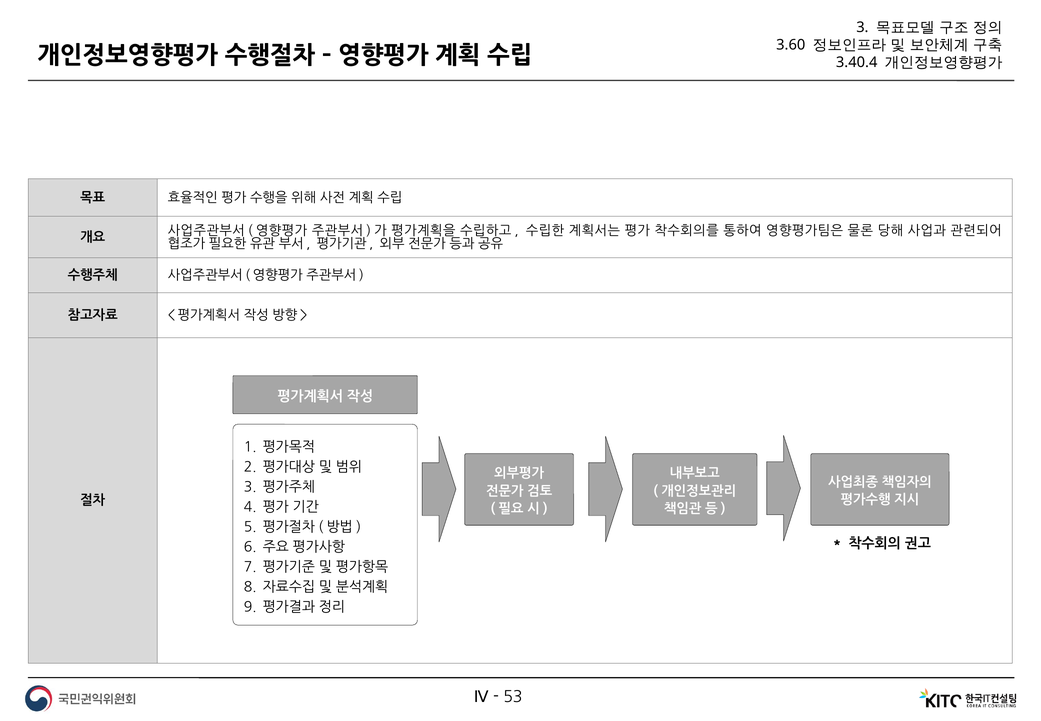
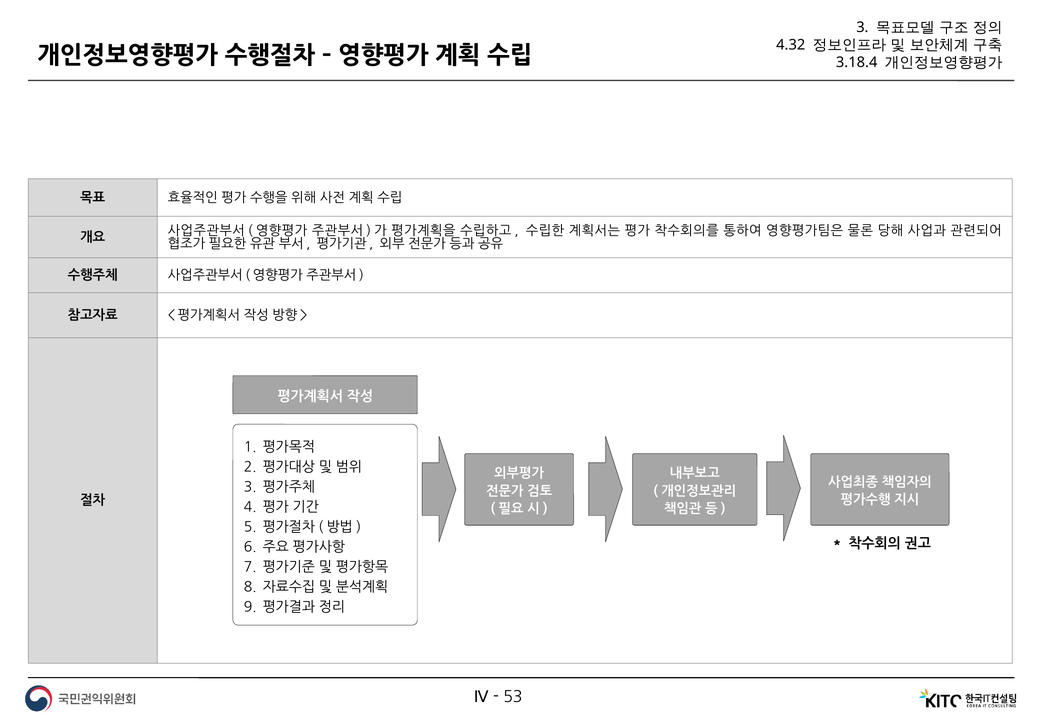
3.60: 3.60 -> 4.32 (791, 45)
3.40.4: 3.40.4 -> 3.18.4 (857, 62)
